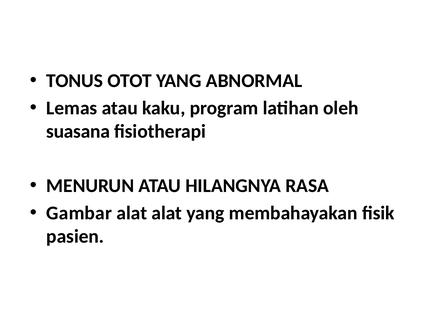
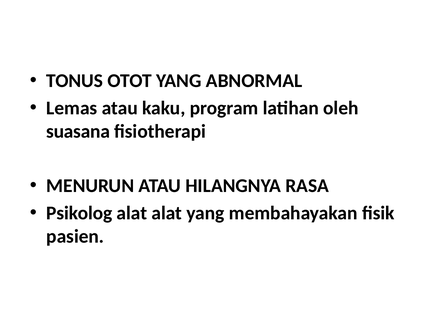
Gambar: Gambar -> Psikolog (79, 213)
